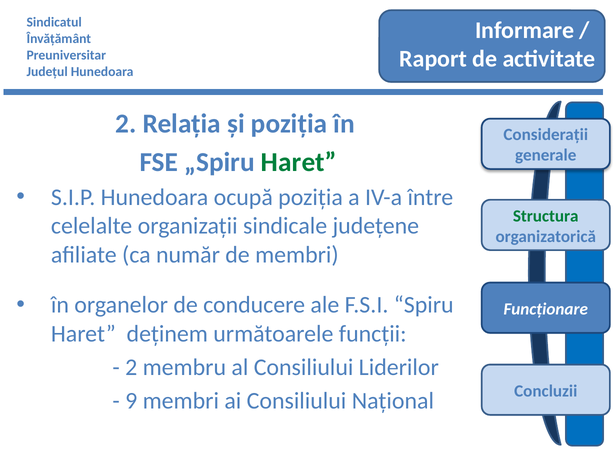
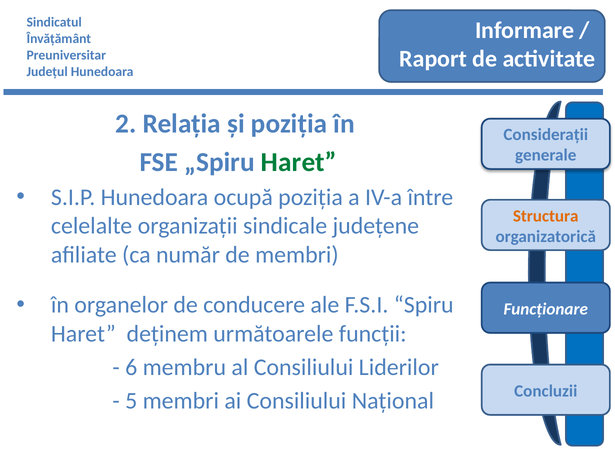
Structura colour: green -> orange (546, 216)
2: 2 -> 6 (131, 367)
9: 9 -> 5 (131, 401)
